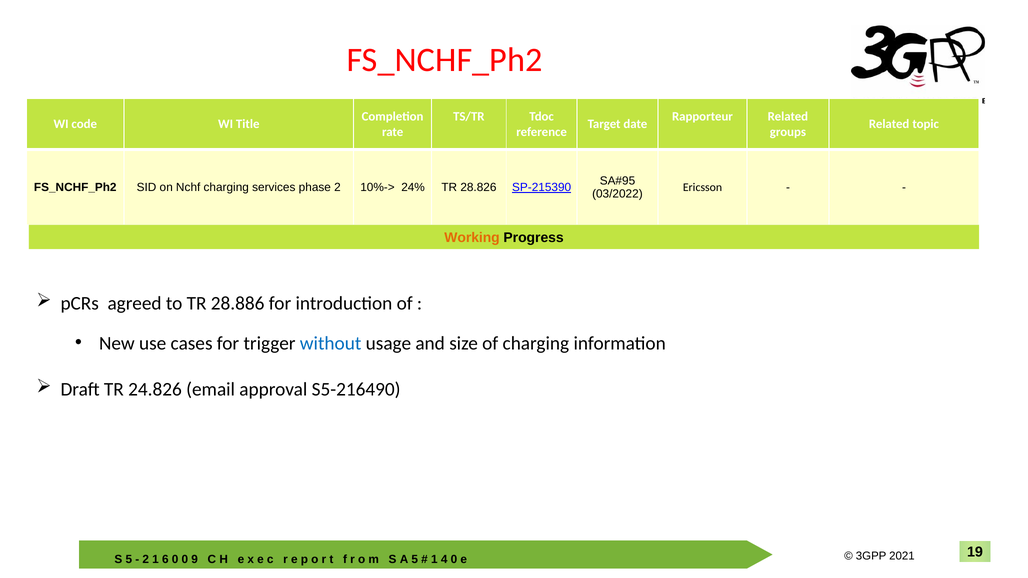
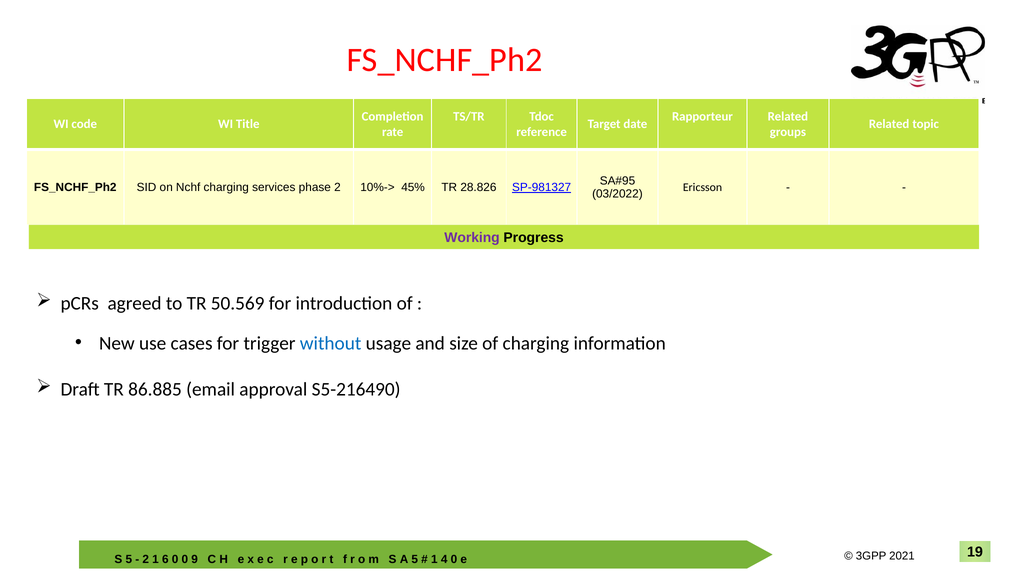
24%: 24% -> 45% (413, 187)
SP-215390: SP-215390 -> SP-981327 (542, 187)
Working colour: orange -> purple (472, 238)
28.886: 28.886 -> 50.569 (238, 303)
24.826: 24.826 -> 86.885 (155, 390)
